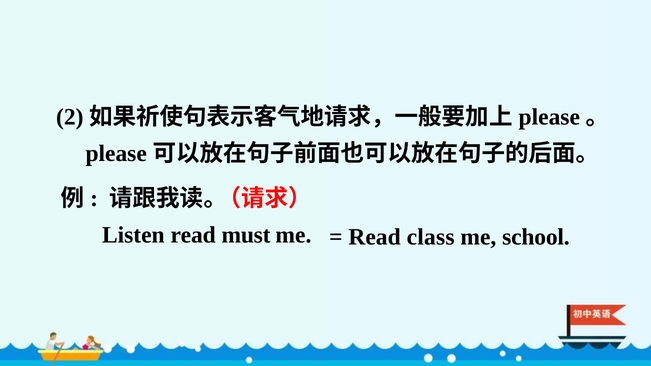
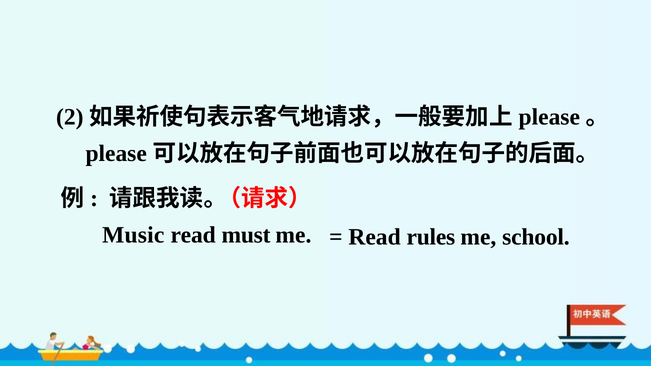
Listen: Listen -> Music (133, 235)
class: class -> rules (431, 237)
